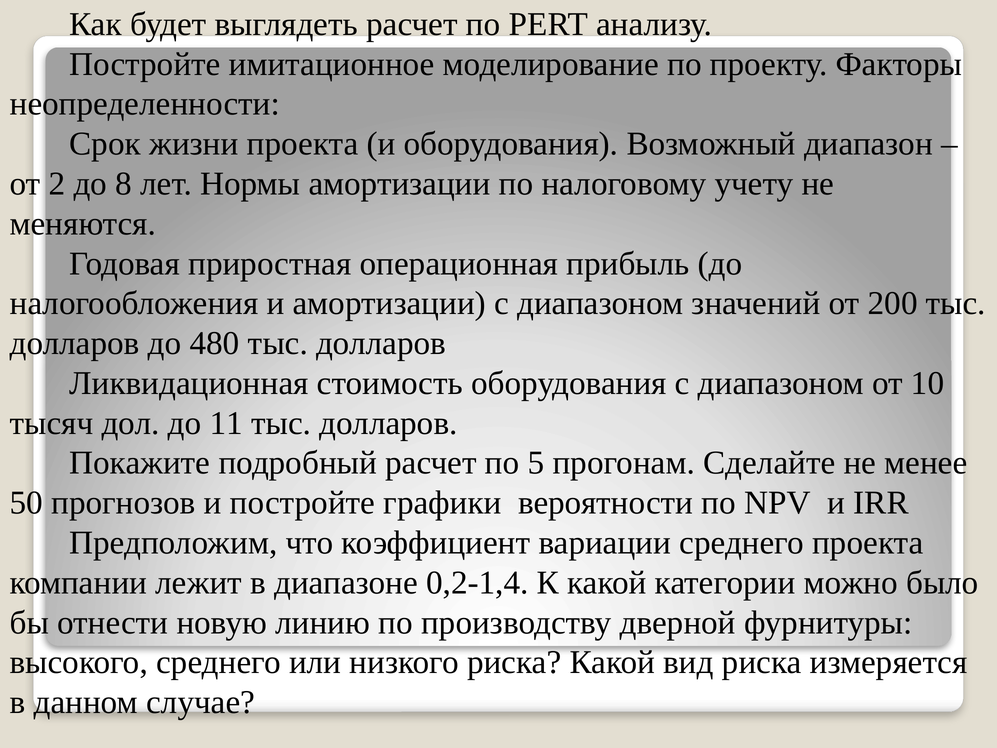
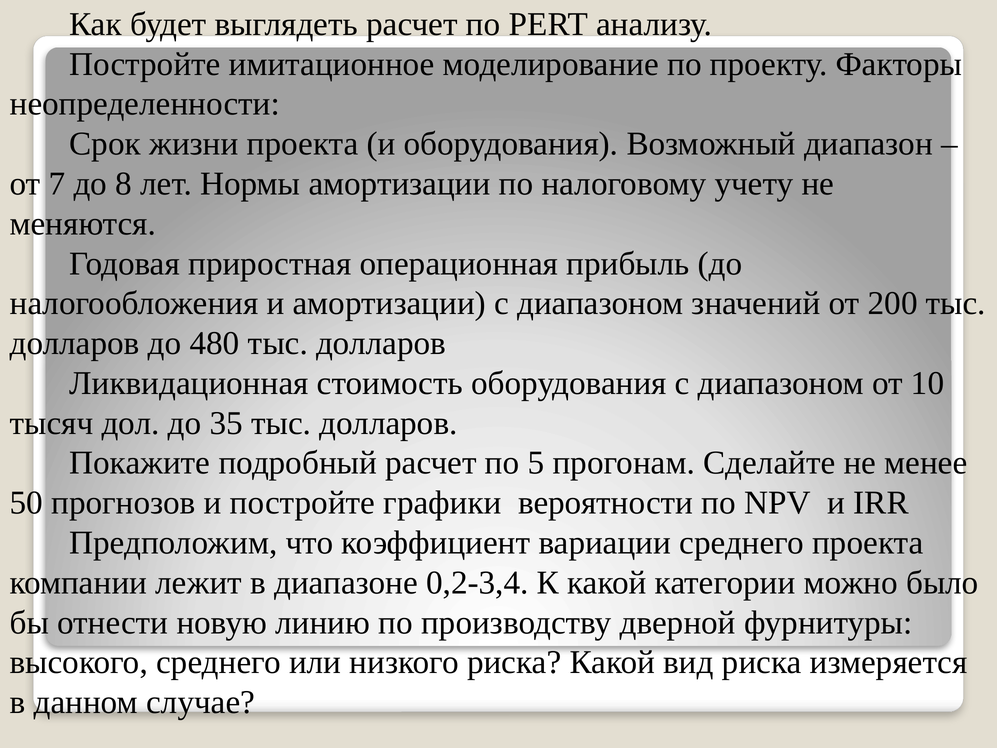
2: 2 -> 7 (57, 184)
11: 11 -> 35 (226, 423)
0,2-1,4: 0,2-1,4 -> 0,2-3,4 (477, 582)
